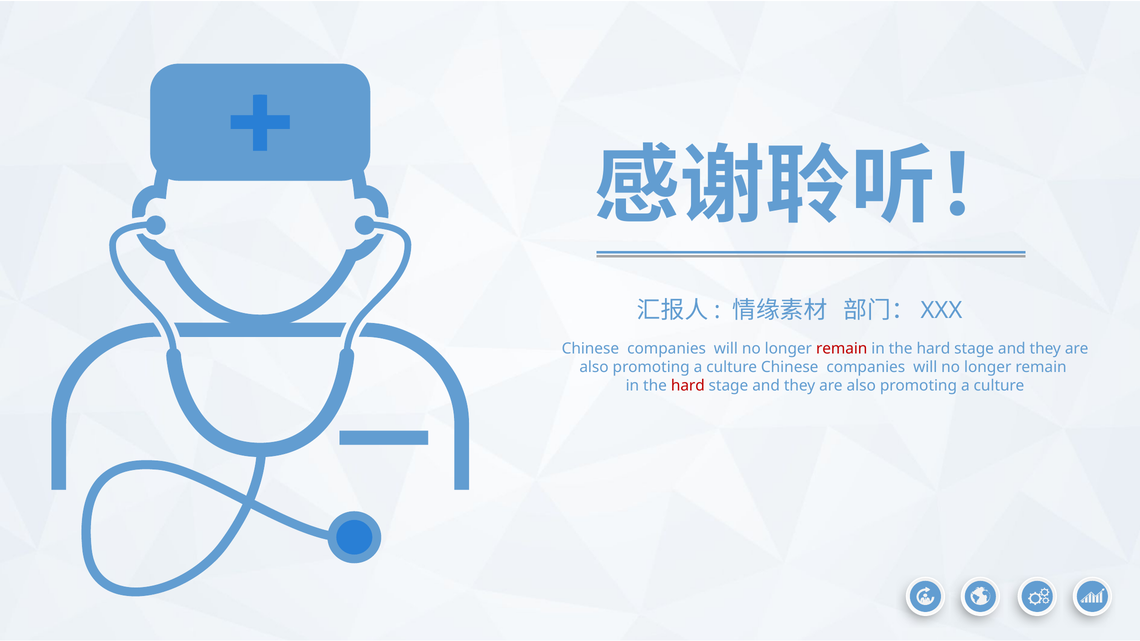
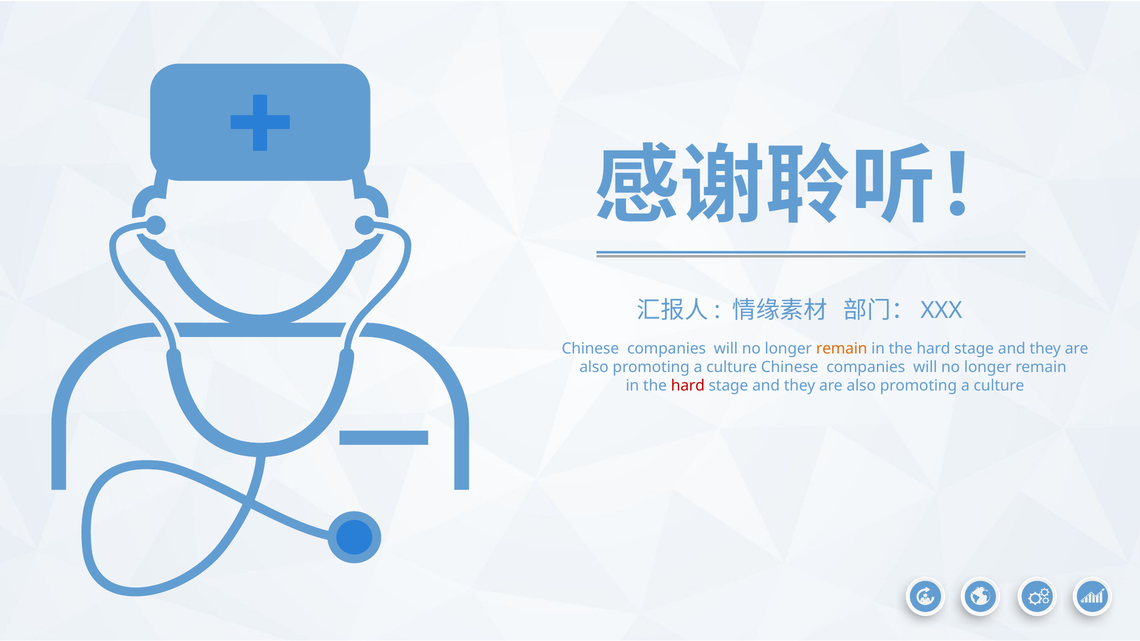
remain colour: red -> orange (842, 349)
